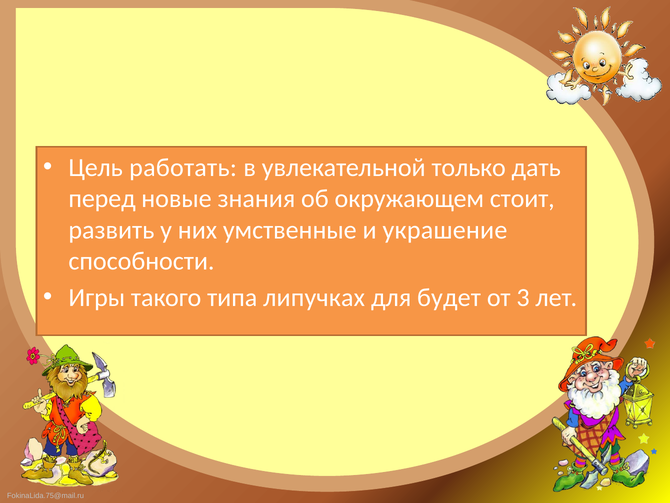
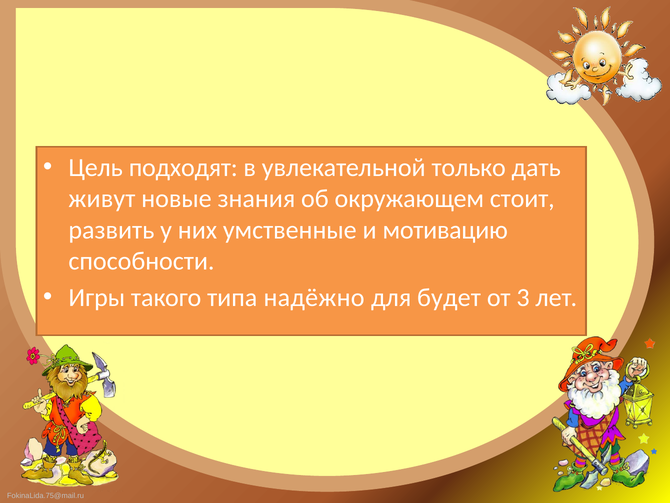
работать: работать -> подходят (183, 167)
перед: перед -> живут (102, 199)
украшение: украшение -> мотивацию (445, 230)
липучках: липучках -> надёжно (314, 297)
